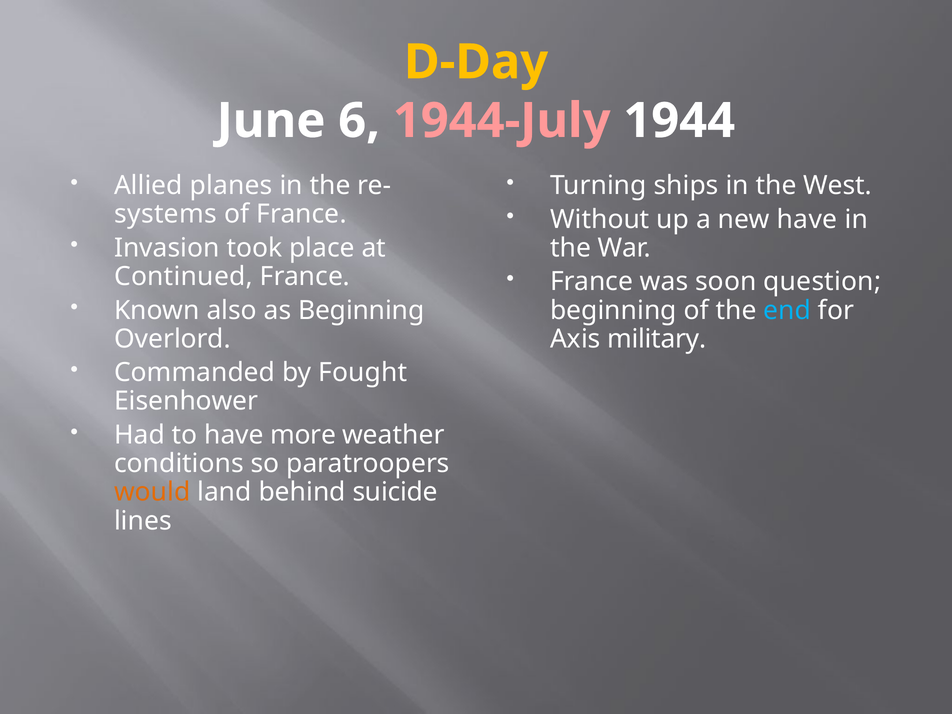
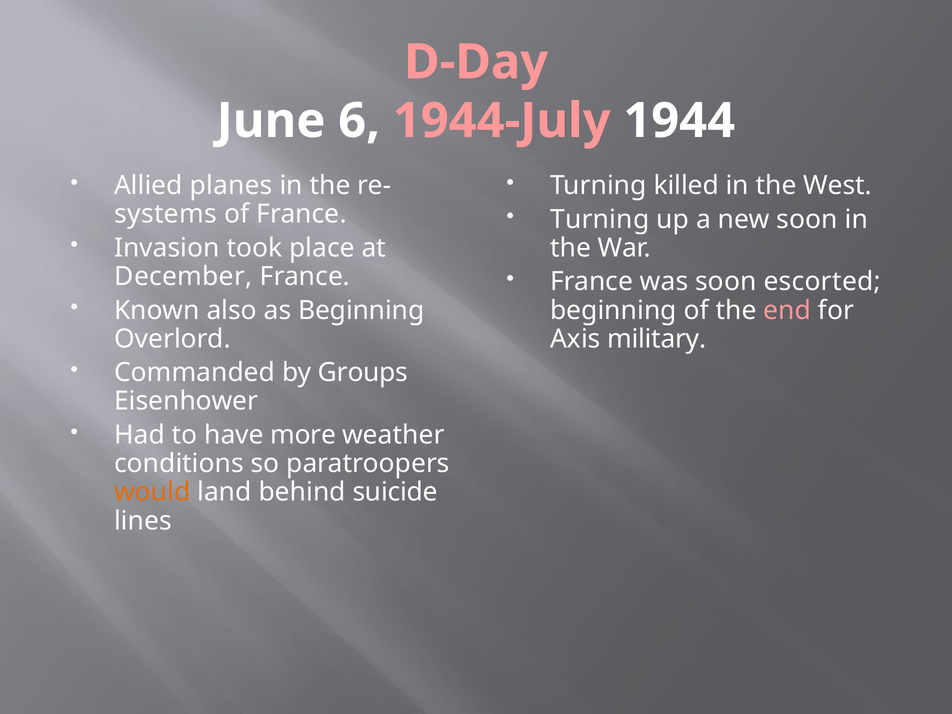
D-Day colour: yellow -> pink (476, 62)
ships: ships -> killed (686, 185)
Without: Without -> Turning (600, 219)
new have: have -> soon (807, 219)
Continued: Continued -> December (183, 276)
question: question -> escorted (822, 282)
end colour: light blue -> pink (787, 310)
Fought: Fought -> Groups (363, 373)
